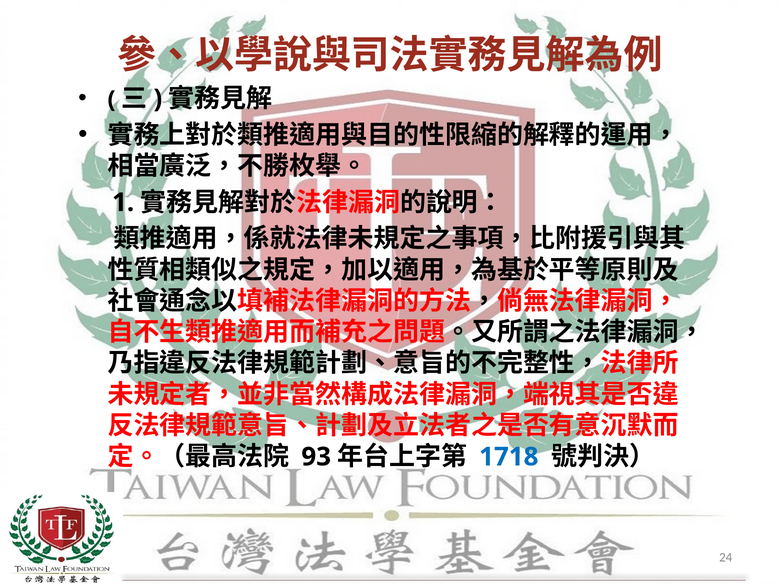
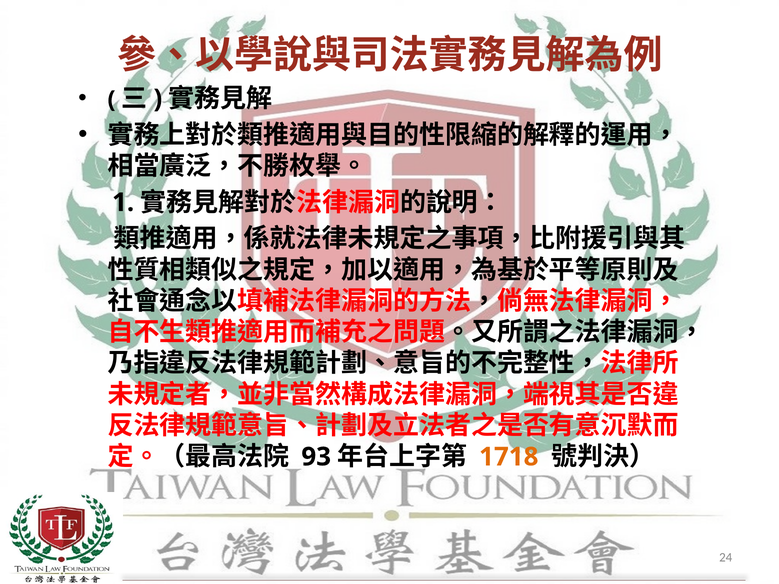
1718 colour: blue -> orange (509, 457)
